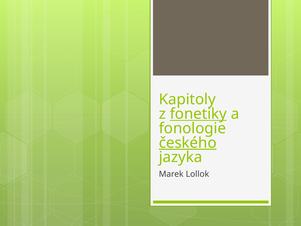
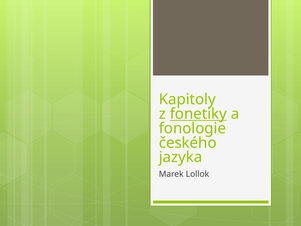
českého underline: present -> none (188, 143)
